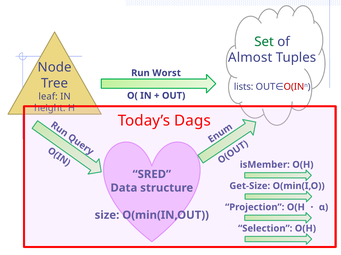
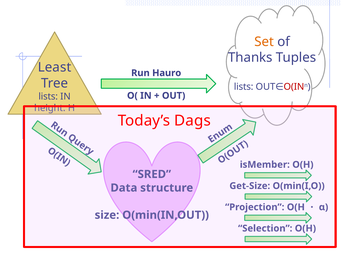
Set colour: green -> orange (264, 42)
Almost: Almost -> Thanks (250, 58)
Node: Node -> Least (55, 68)
Worst: Worst -> Hauro (167, 73)
leaf: leaf -> lists (48, 97)
